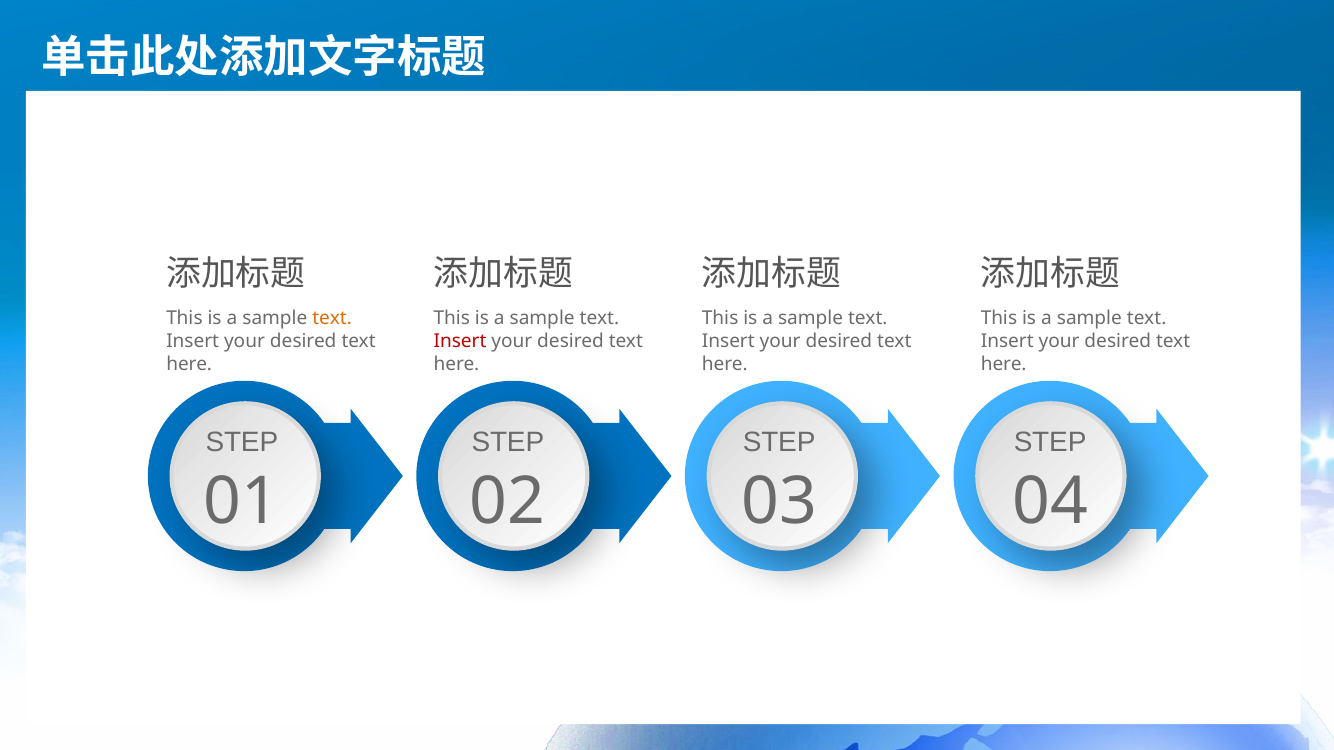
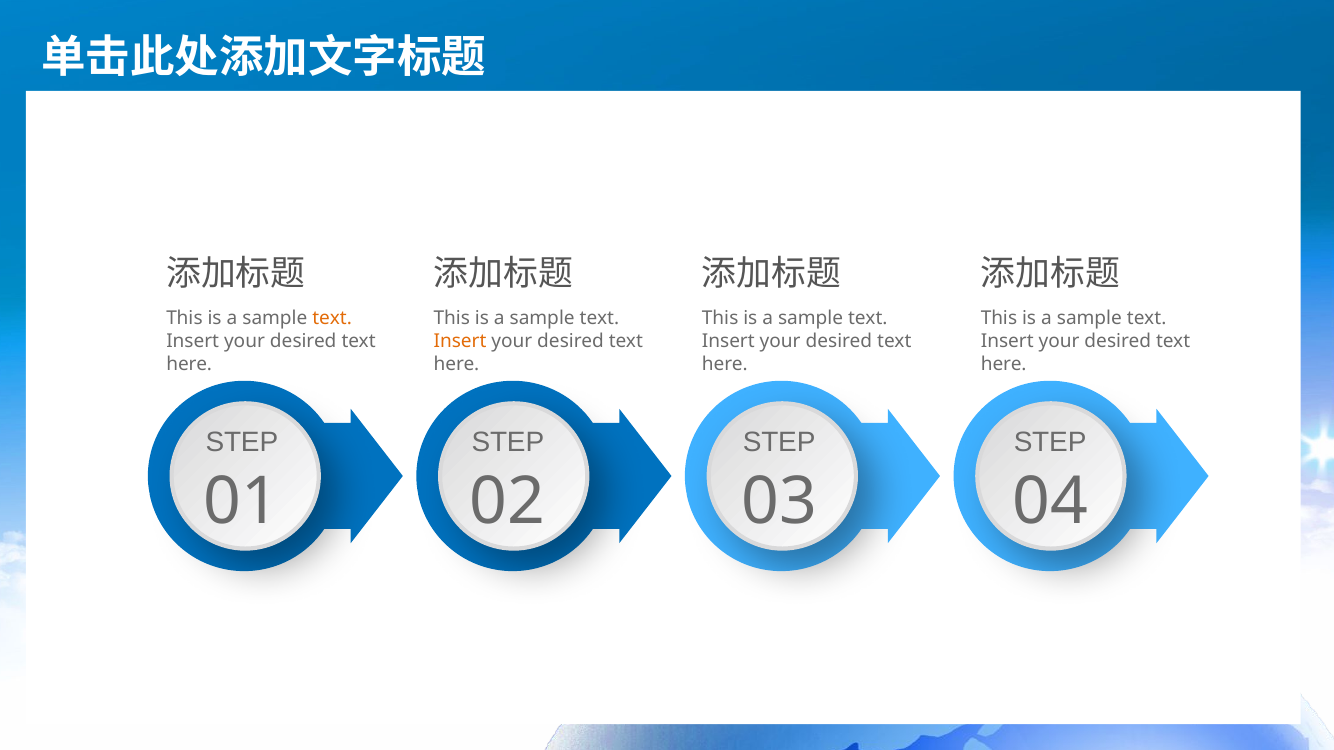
Insert colour: red -> orange (460, 342)
